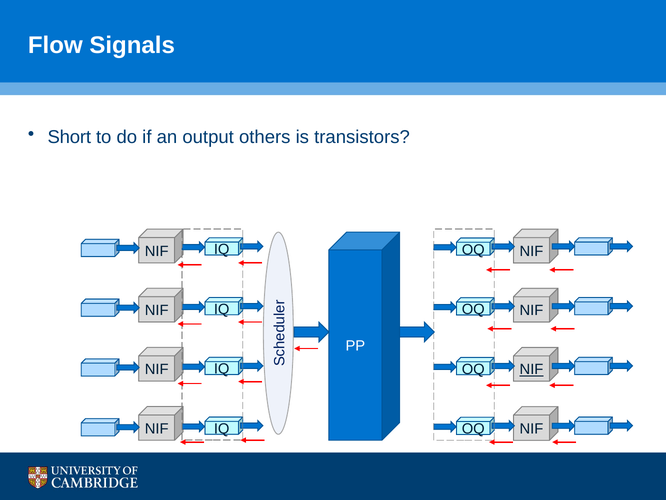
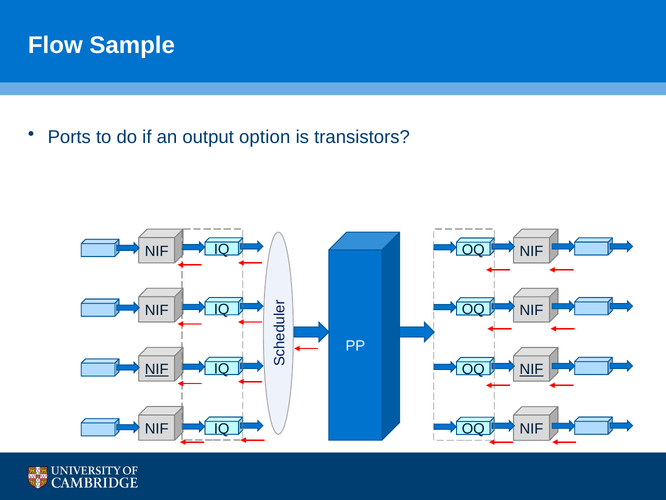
Signals: Signals -> Sample (132, 45)
Short: Short -> Ports (69, 137)
others: others -> option (265, 137)
NIF underline: none -> present (157, 369)
